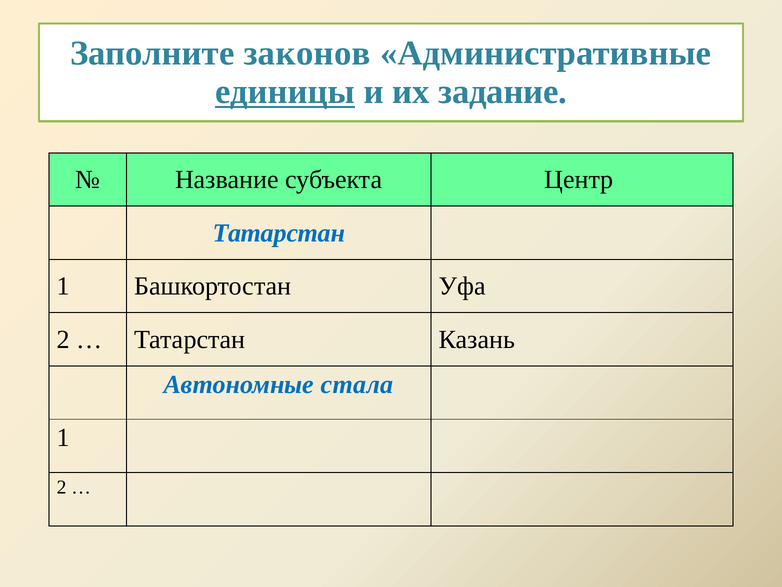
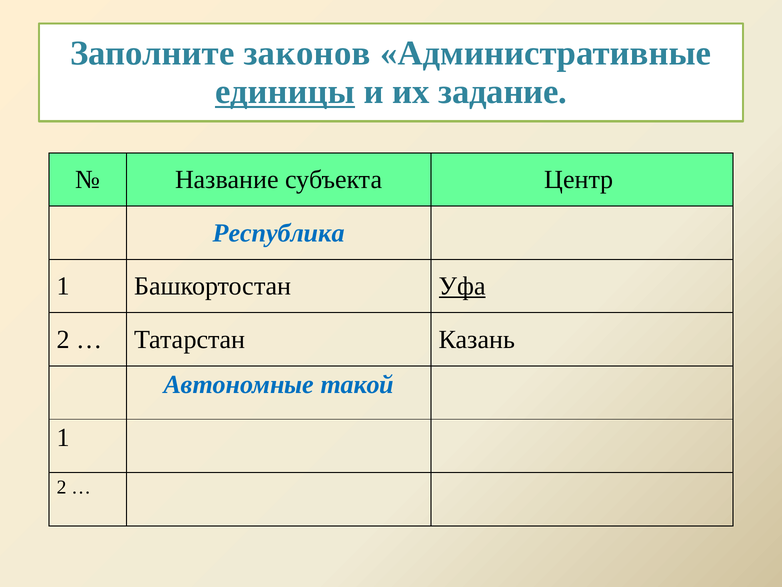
Татарстан: Татарстан -> Республика (279, 233)
Уфа underline: none -> present (462, 286)
стала: стала -> такой (357, 384)
